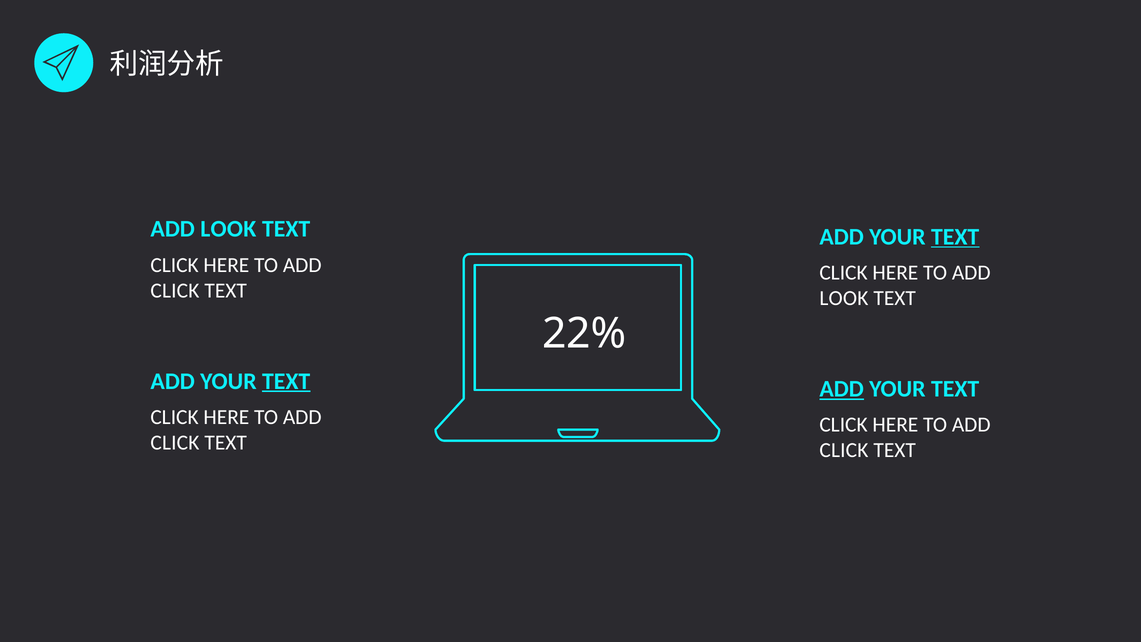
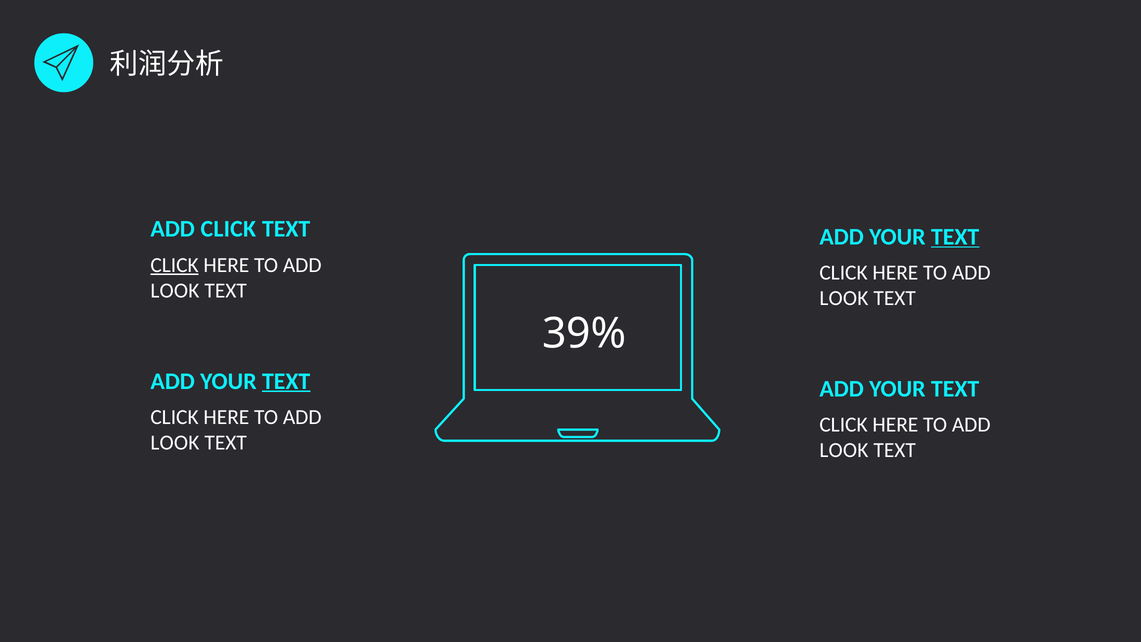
LOOK: LOOK -> CLICK (228, 229)
CLICK underline: none -> present (175, 265)
CLICK: CLICK -> LOOK (175, 291)
22%: 22% -> 39% (584, 333)
ADD underline: present -> none (842, 389)
CLICK: CLICK -> LOOK (175, 443)
CLICK: CLICK -> LOOK (844, 450)
